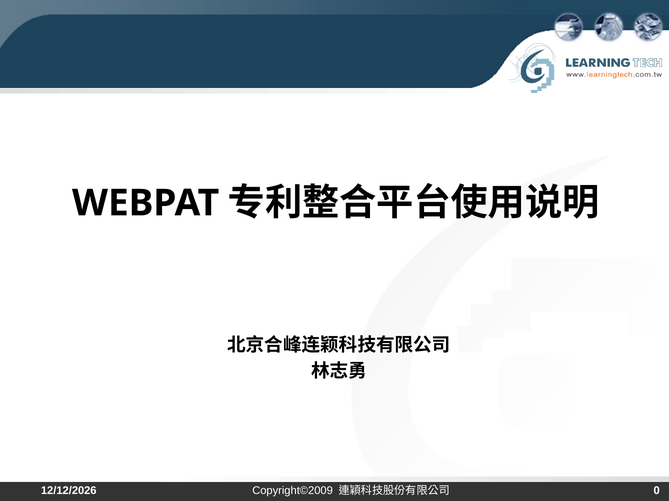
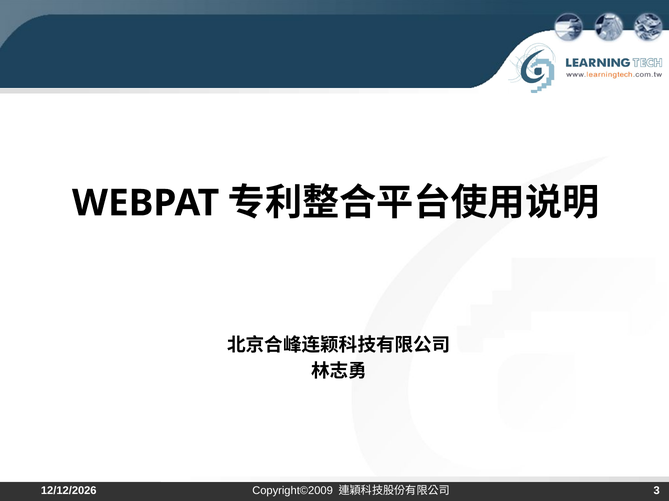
0: 0 -> 3 (657, 491)
